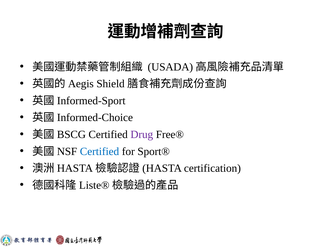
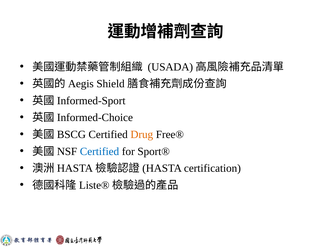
Drug colour: purple -> orange (142, 135)
